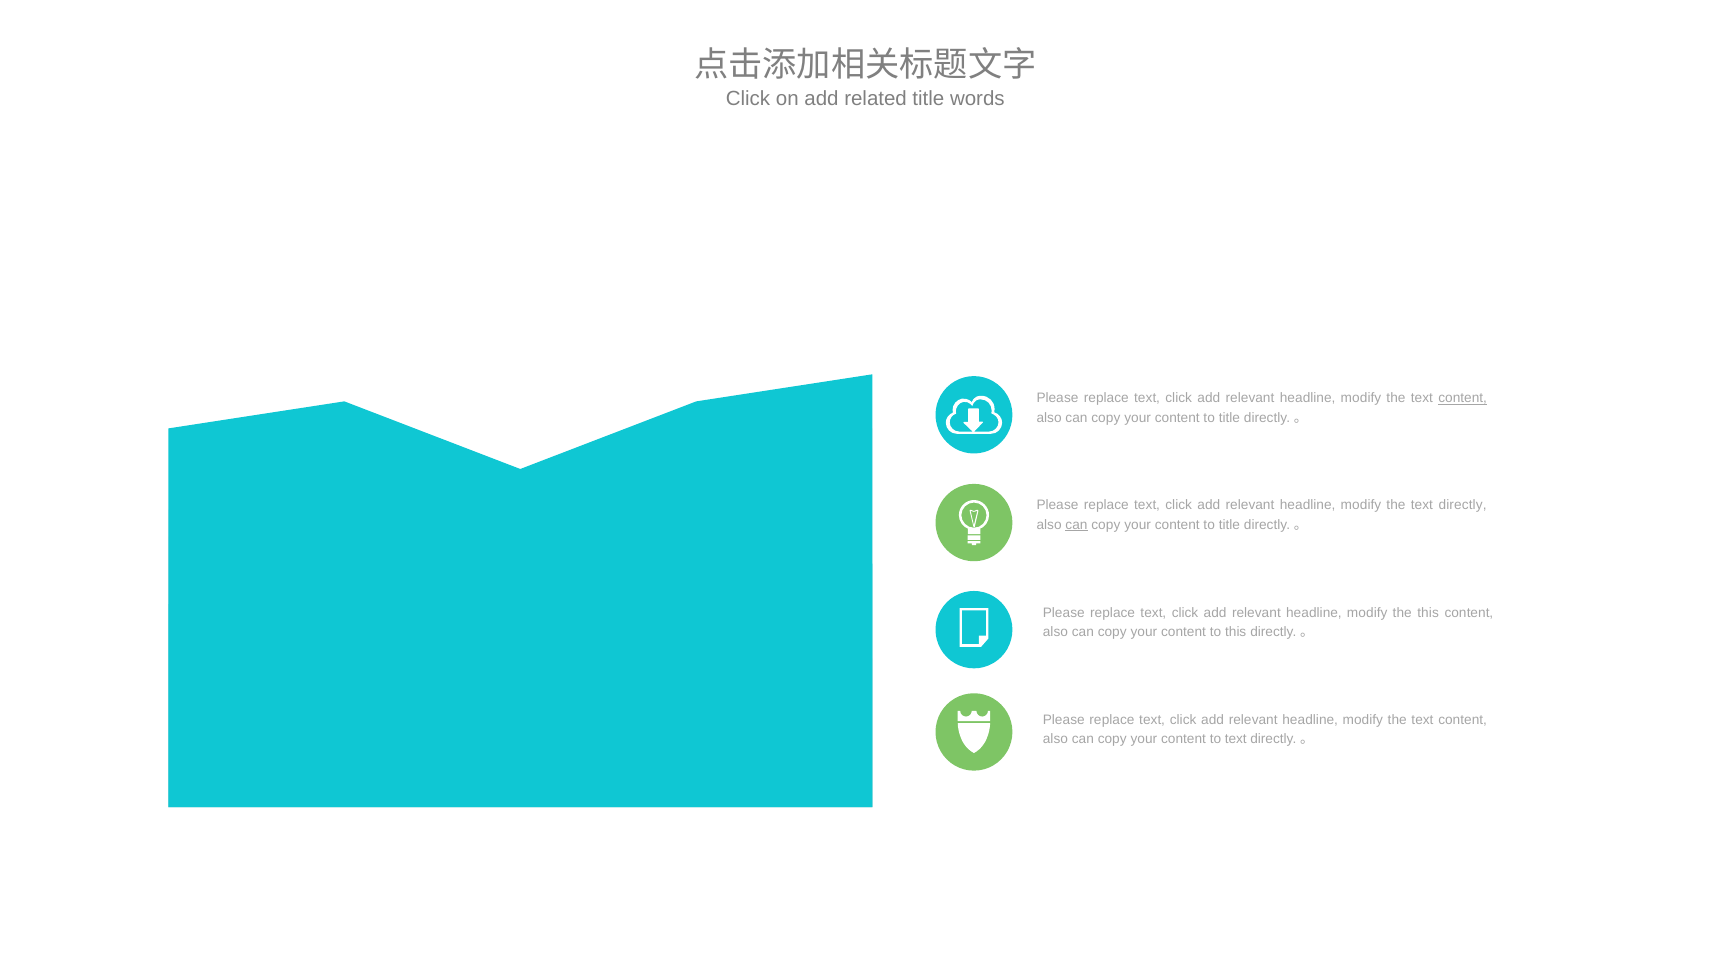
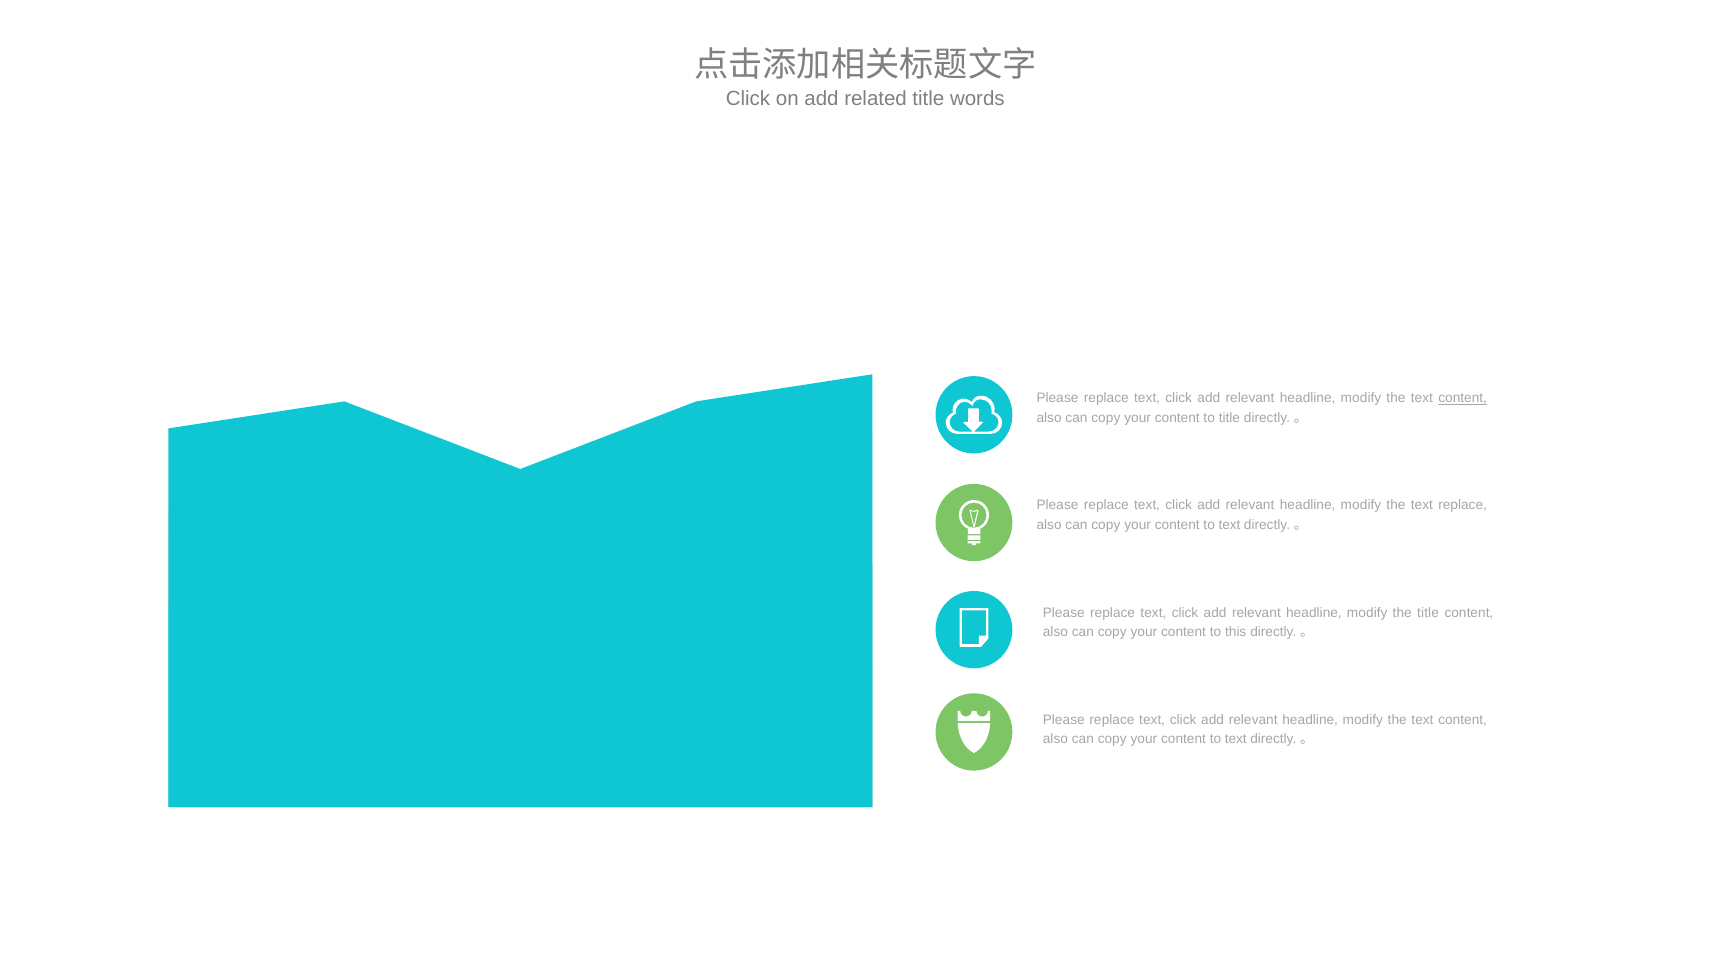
the text directly: directly -> replace (1463, 505)
can underline: present -> none (1077, 525)
title: title -> text (1229, 525)
the this: this -> title (1428, 612)
